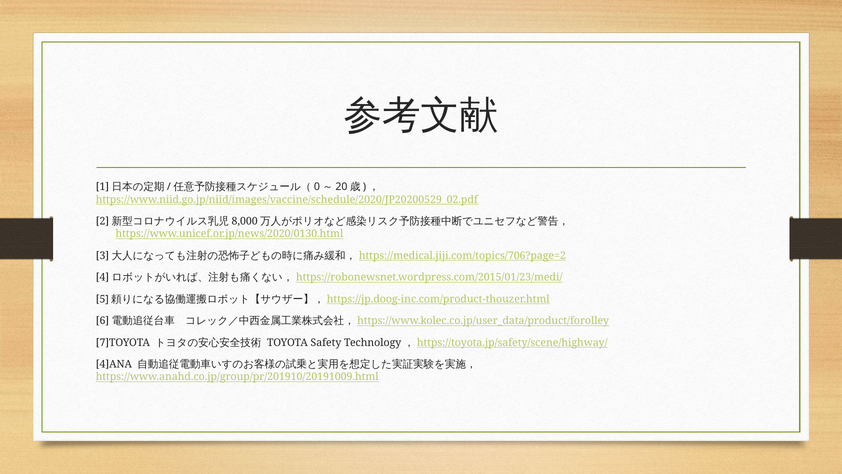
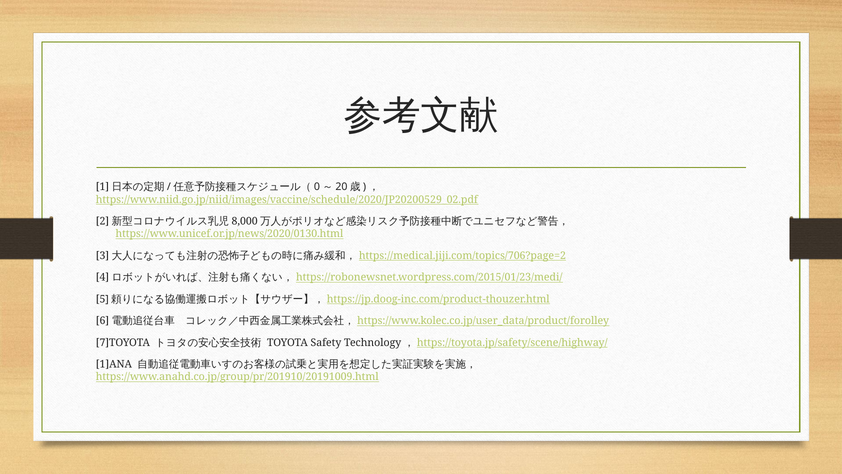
4]ANA: 4]ANA -> 1]ANA (114, 364)
